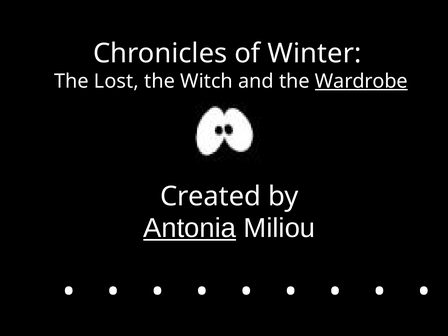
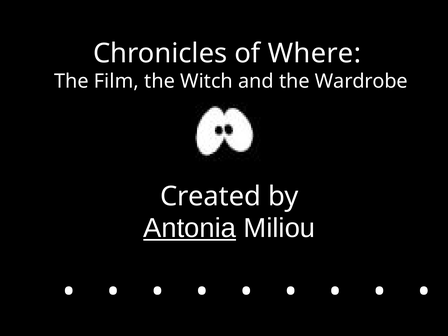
Winter: Winter -> Where (314, 53)
Lost: Lost -> Film (116, 81)
Wardrobe underline: present -> none (361, 81)
